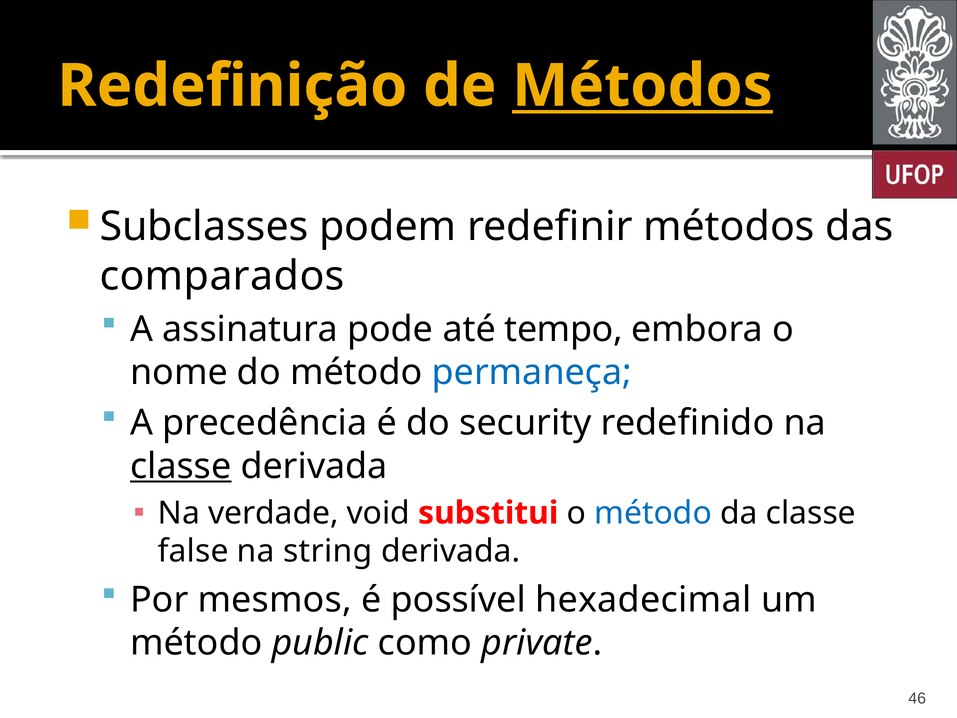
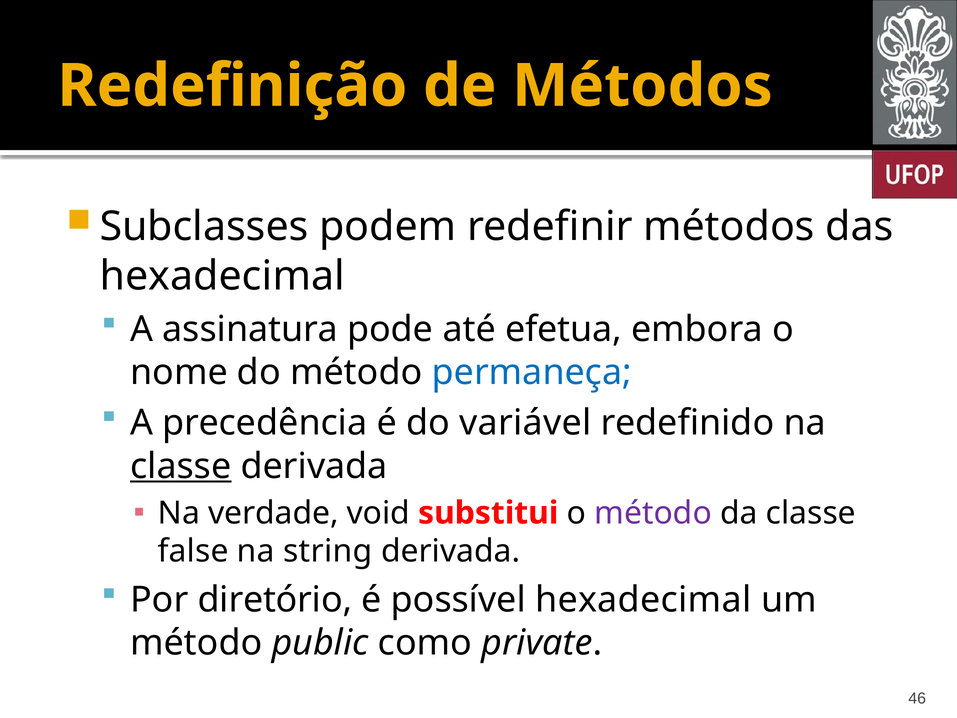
Métodos underline: present -> none (642, 86)
comparados: comparados -> hexadecimal (222, 276)
tempo: tempo -> efetua (564, 329)
security: security -> variável (525, 423)
método colour: blue -> purple (653, 513)
mesmos: mesmos -> diretório (275, 600)
